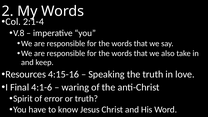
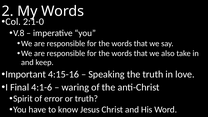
2:1-4: 2:1-4 -> 2:1-0 (33, 22)
Resources: Resources -> Important (26, 74)
